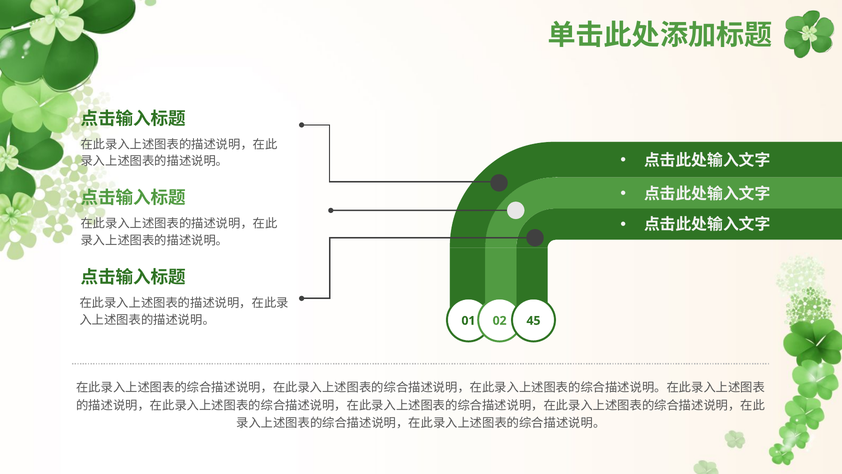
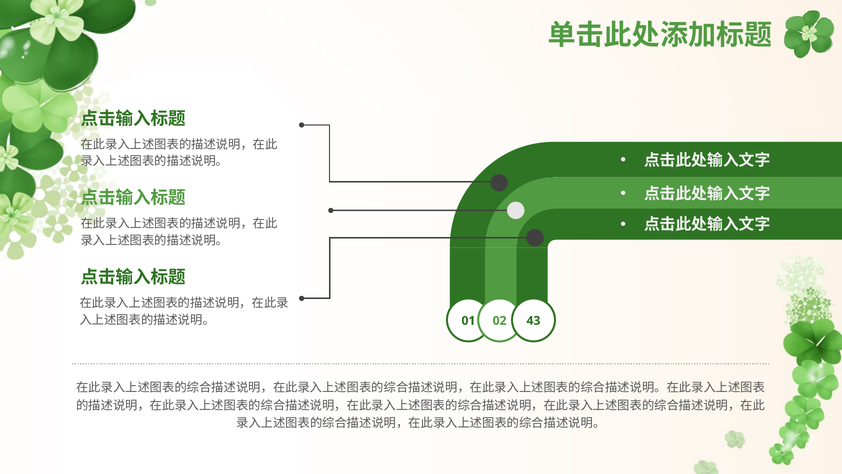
45: 45 -> 43 (533, 320)
